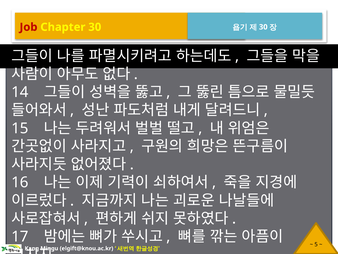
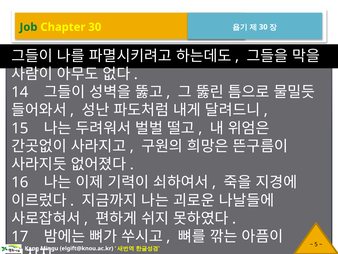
Job colour: red -> green (29, 27)
